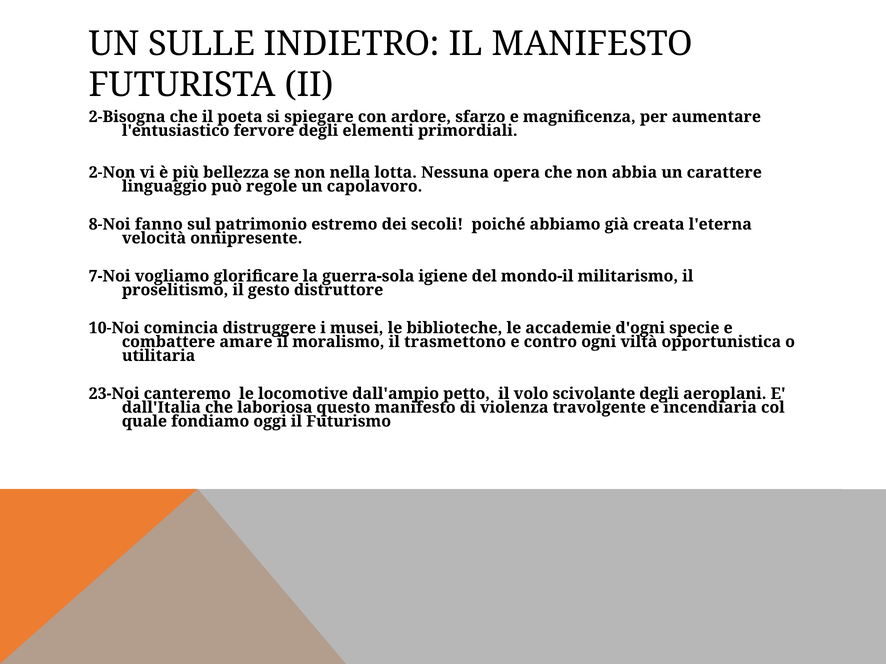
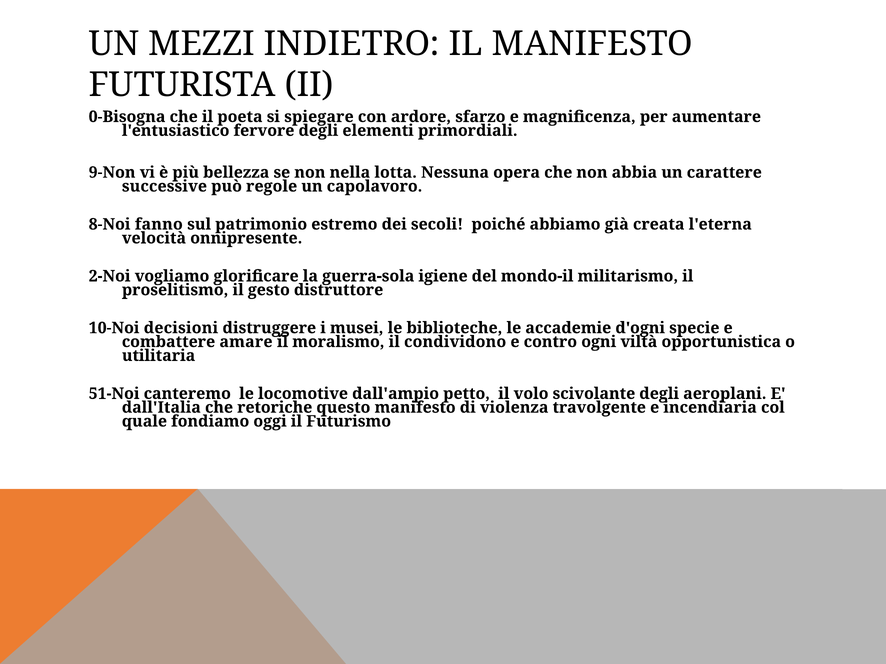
SULLE: SULLE -> MEZZI (202, 44)
2-Bisogna: 2-Bisogna -> 0-Bisogna (127, 117)
2-Non: 2-Non -> 9-Non (112, 173)
linguaggio: linguaggio -> successive (164, 186)
7-Noi: 7-Noi -> 2-Noi (110, 276)
comincia: comincia -> decisioni (181, 328)
trasmettono: trasmettono -> condividono (455, 342)
23-Noi: 23-Noi -> 51-Noi (114, 394)
laboriosa: laboriosa -> retoriche (275, 408)
